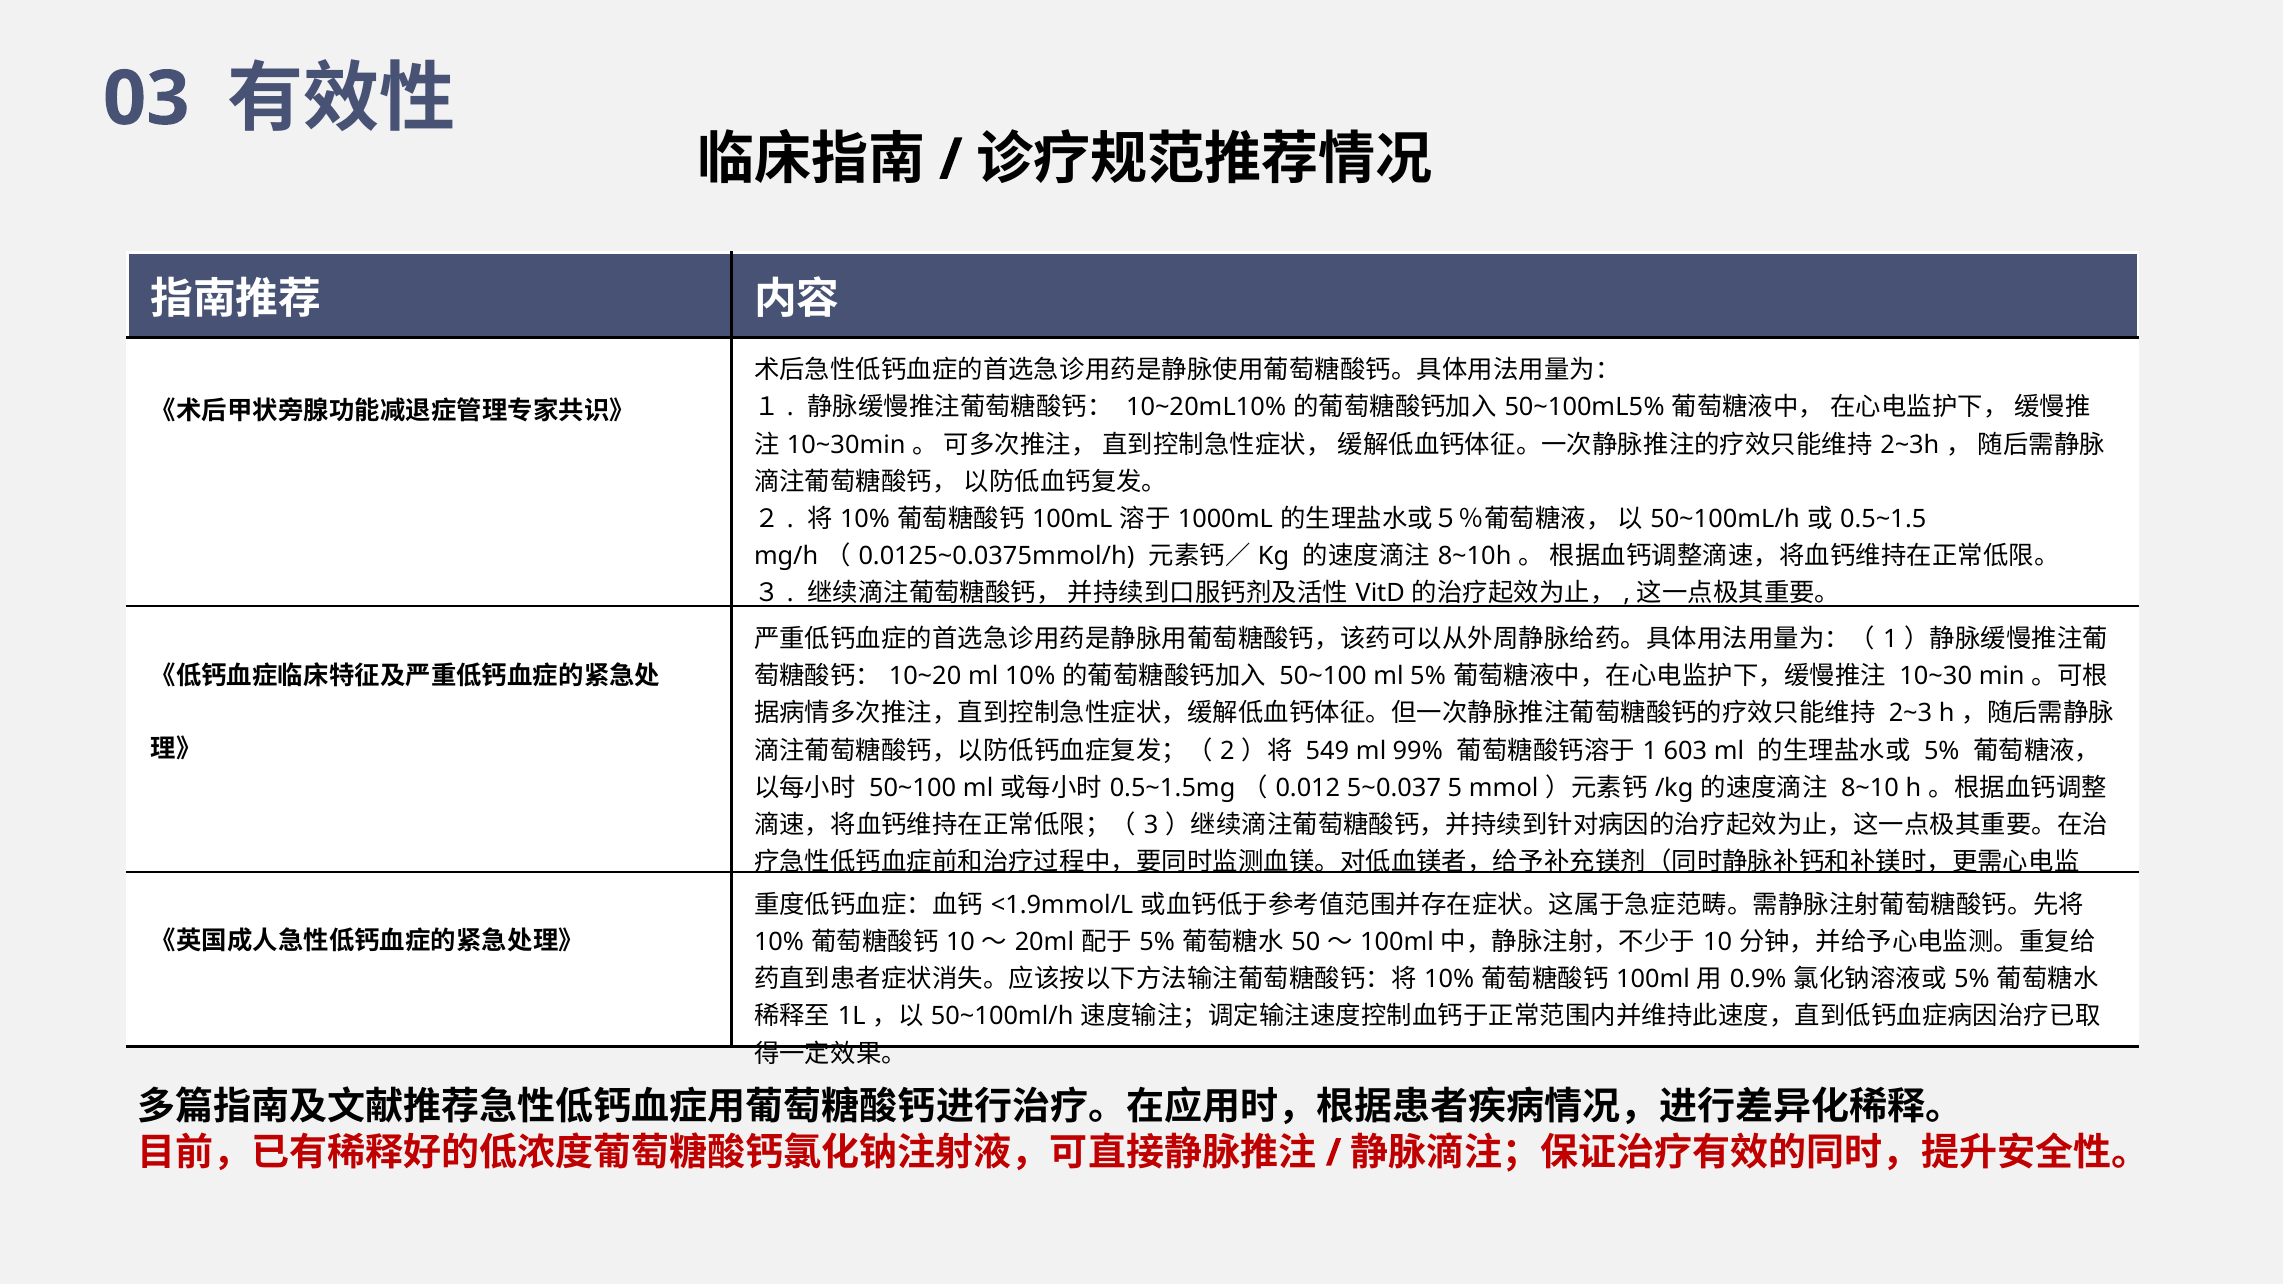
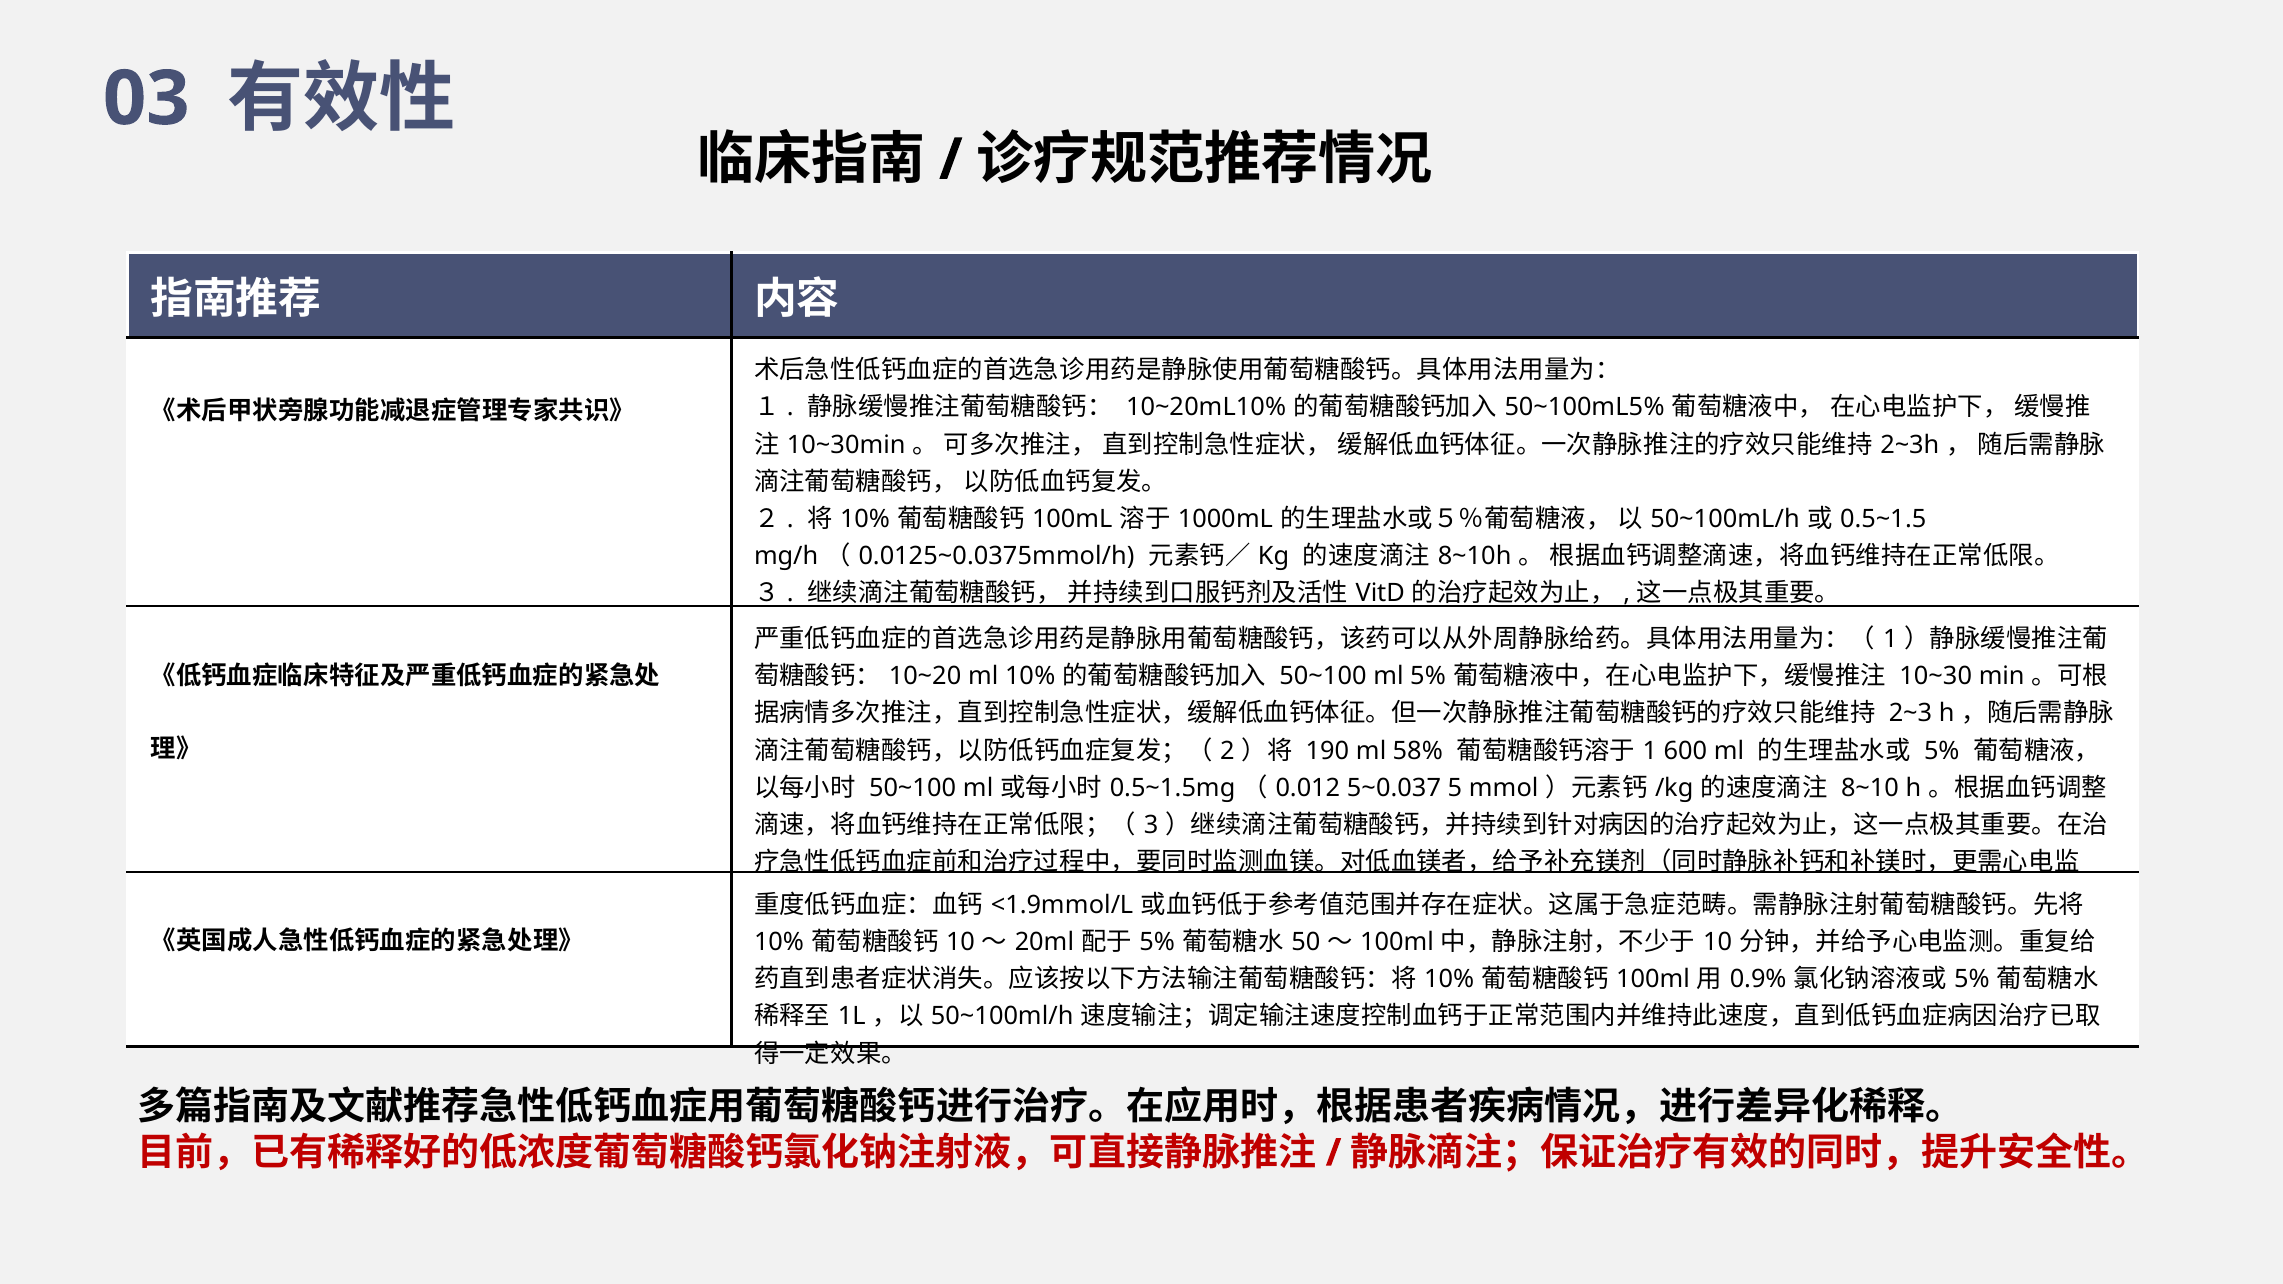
549: 549 -> 190 (1327, 751)
99%: 99% -> 58% (1418, 751)
603: 603 -> 600 (1685, 751)
